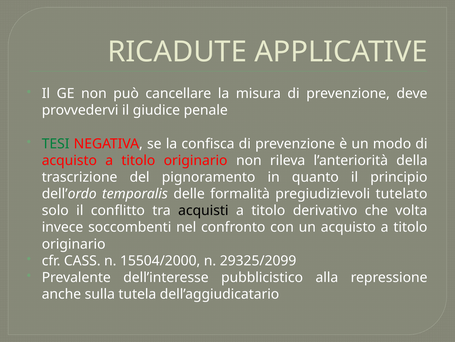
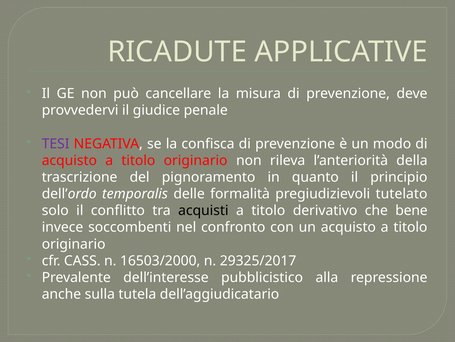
TESI colour: green -> purple (56, 144)
volta: volta -> bene (411, 210)
15504/2000: 15504/2000 -> 16503/2000 (160, 260)
29325/2099: 29325/2099 -> 29325/2017 (258, 260)
